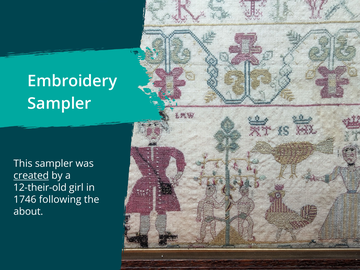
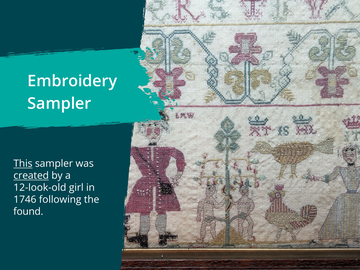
This underline: none -> present (23, 164)
12-their-old: 12-their-old -> 12-look-old (40, 188)
about: about -> found (28, 212)
